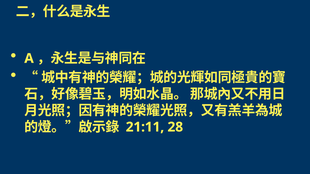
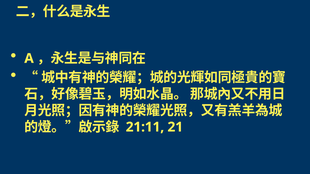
28: 28 -> 21 (175, 127)
